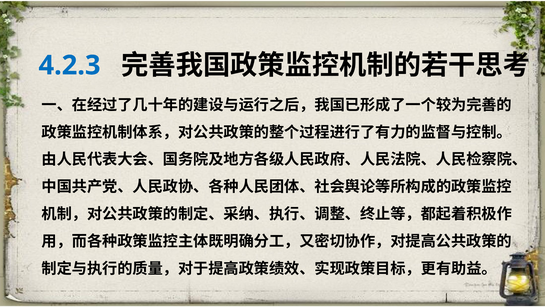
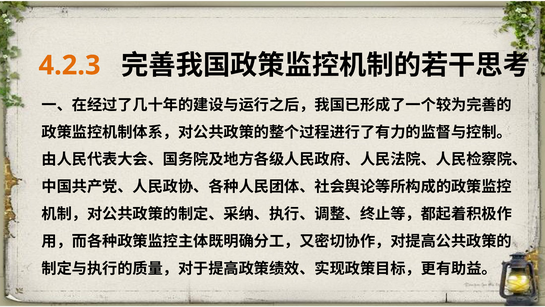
4.2.3 colour: blue -> orange (70, 65)
